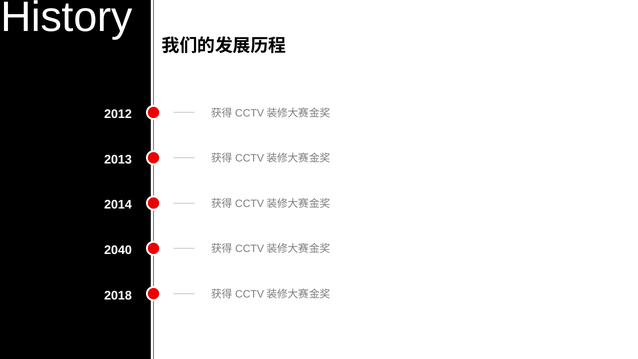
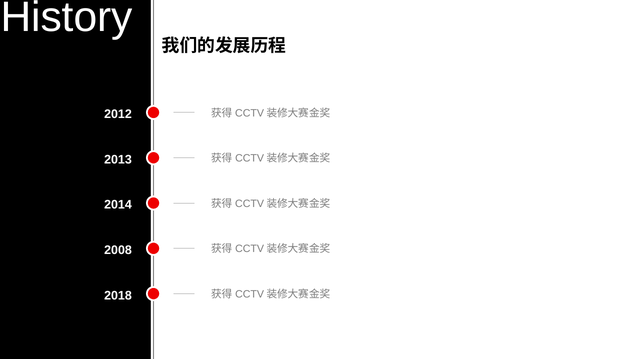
2040: 2040 -> 2008 (118, 250)
